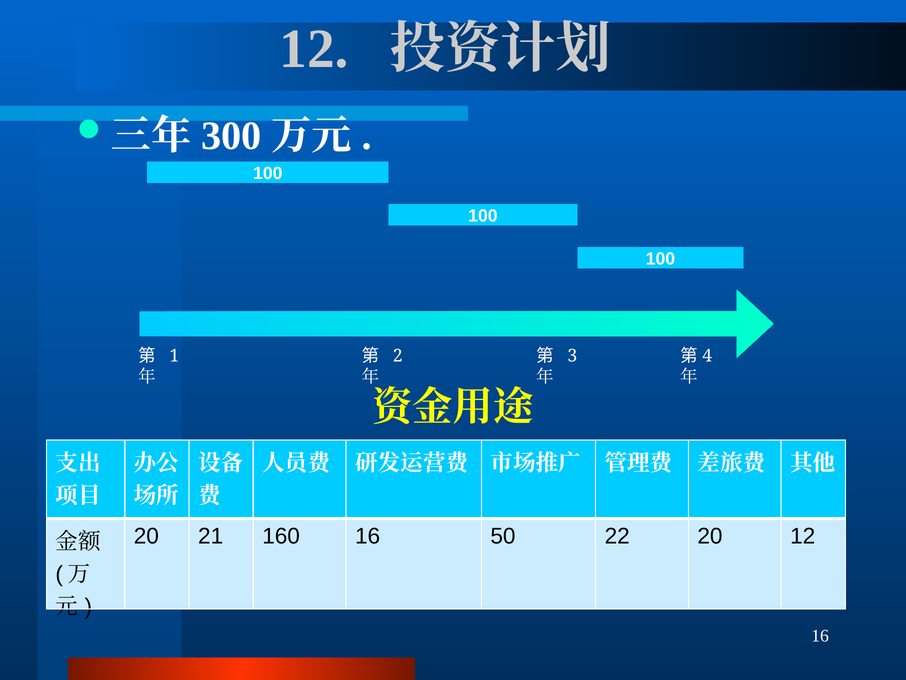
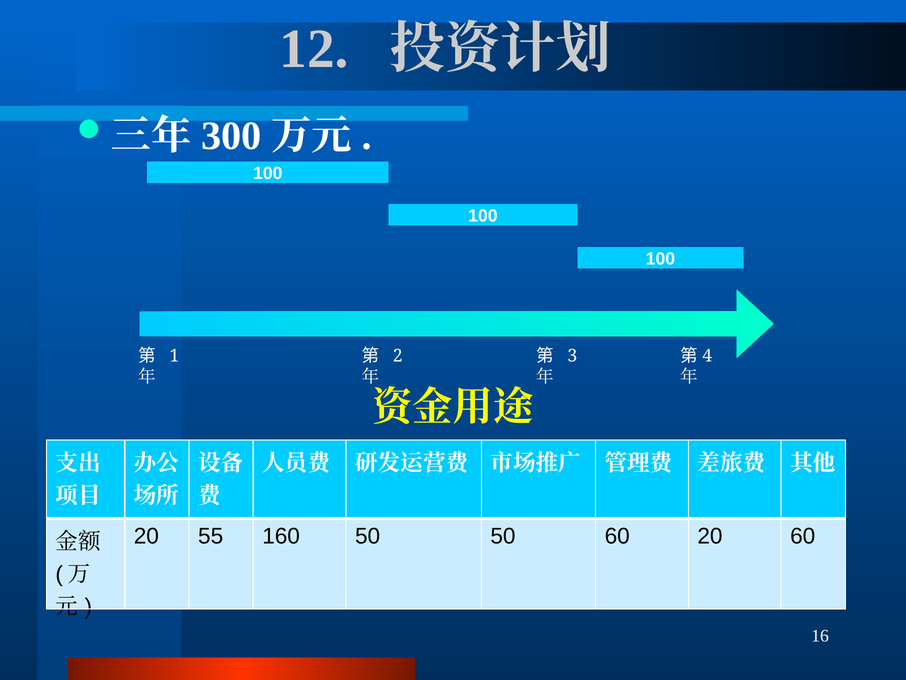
21: 21 -> 55 (211, 536)
160 16: 16 -> 50 (368, 536)
50 22: 22 -> 60 (617, 536)
20 12: 12 -> 60 (803, 536)
